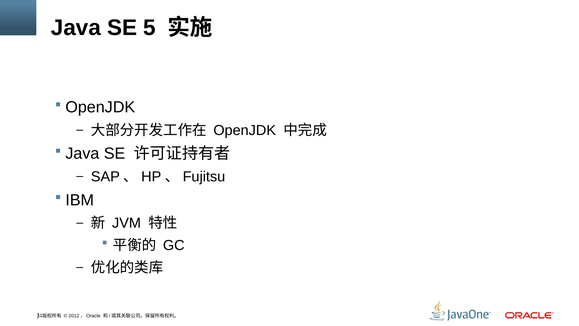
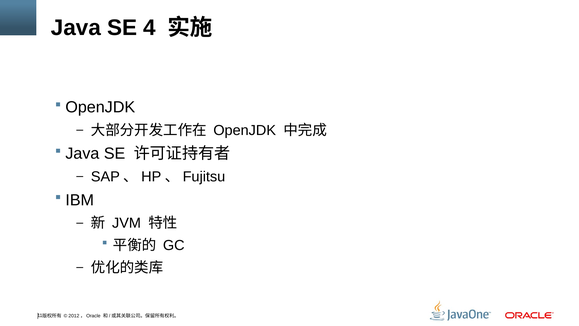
5: 5 -> 4 (150, 28)
